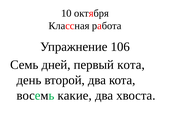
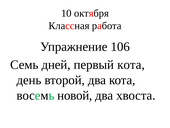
какие: какие -> новой (75, 95)
